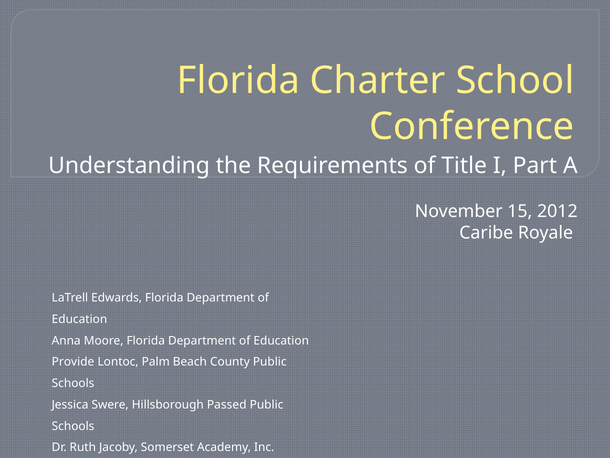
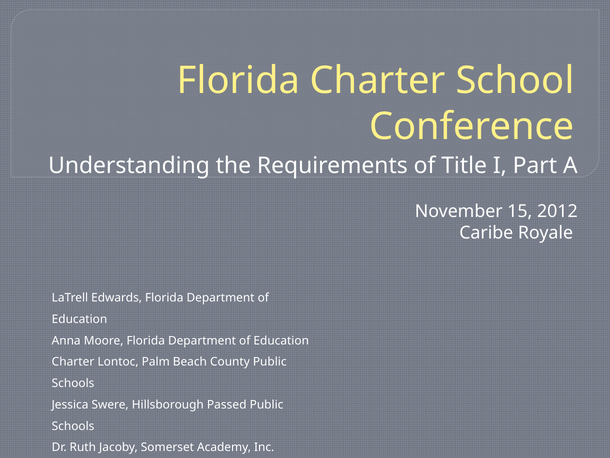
Provide: Provide -> Charter (73, 362)
